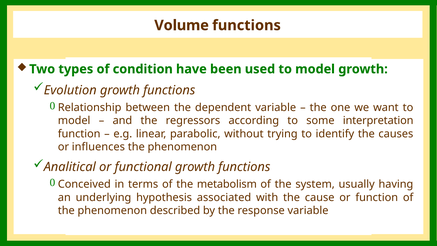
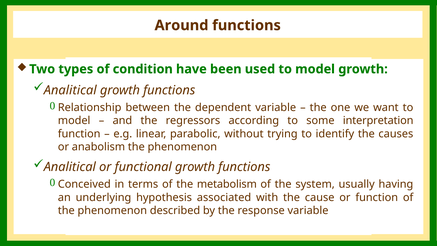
Volume: Volume -> Around (181, 25)
Evolution: Evolution -> Analitical (70, 90)
influences: influences -> anabolism (98, 147)
